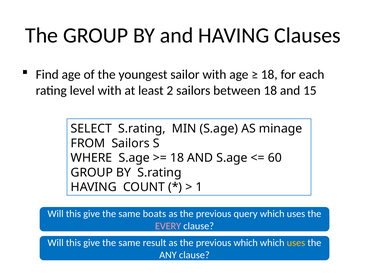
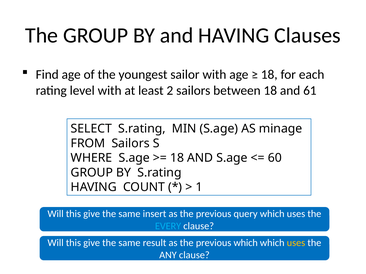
15: 15 -> 61 (310, 91)
boats: boats -> insert (155, 214)
EVERY colour: pink -> light blue (168, 226)
